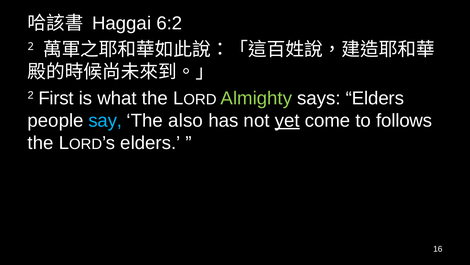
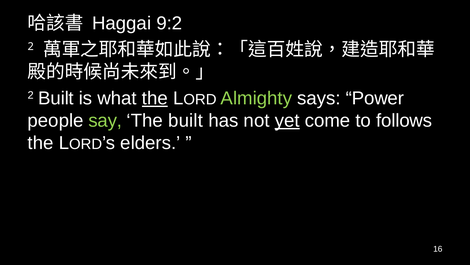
6:2: 6:2 -> 9:2 (169, 23)
2 First: First -> Built (56, 98)
the underline: none -> present (155, 98)
says Elders: Elders -> Power (375, 98)
say colour: light blue -> light green (105, 120)
The also: also -> built (186, 120)
